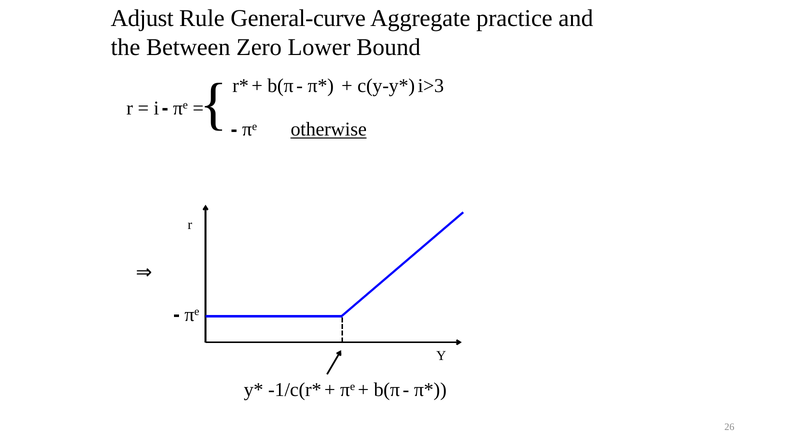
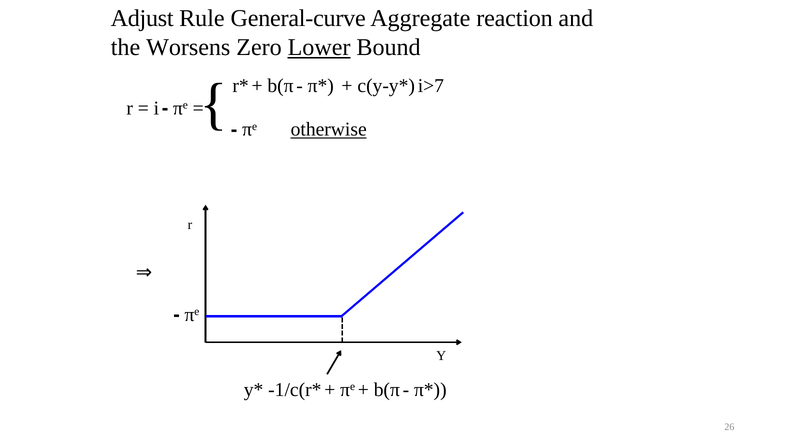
practice: practice -> reaction (515, 18)
Between: Between -> Worsens (188, 47)
Lower underline: none -> present (319, 47)
i>3: i>3 -> i>7 (431, 86)
